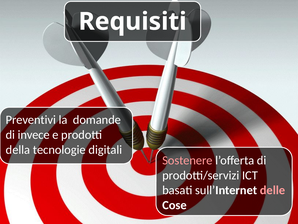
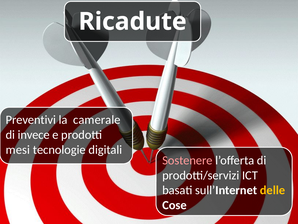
Requisiti: Requisiti -> Ricadute (133, 21)
domande: domande -> camerale (97, 120)
della: della -> mesi (18, 149)
delle colour: pink -> yellow (273, 190)
